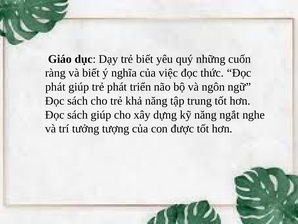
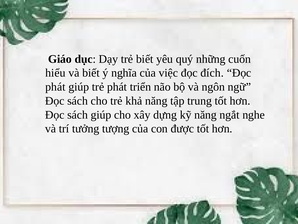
ràng: ràng -> hiểu (55, 73)
thức: thức -> đích (212, 73)
